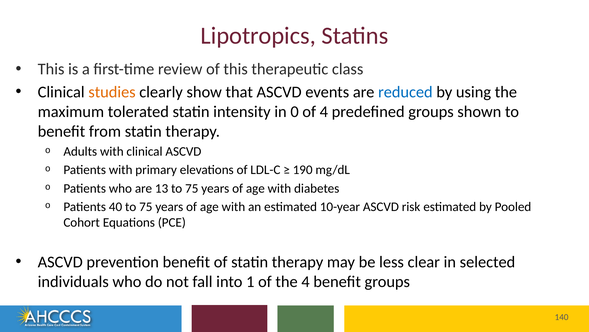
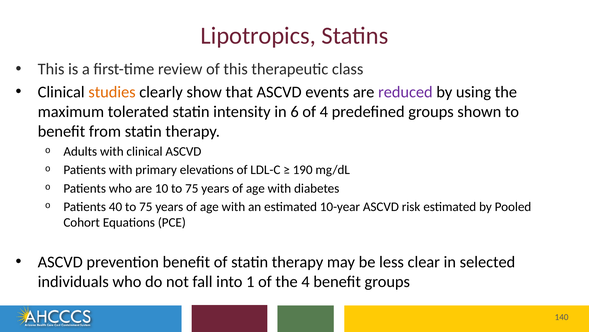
reduced colour: blue -> purple (405, 92)
0: 0 -> 6 (295, 112)
13: 13 -> 10 (162, 188)
